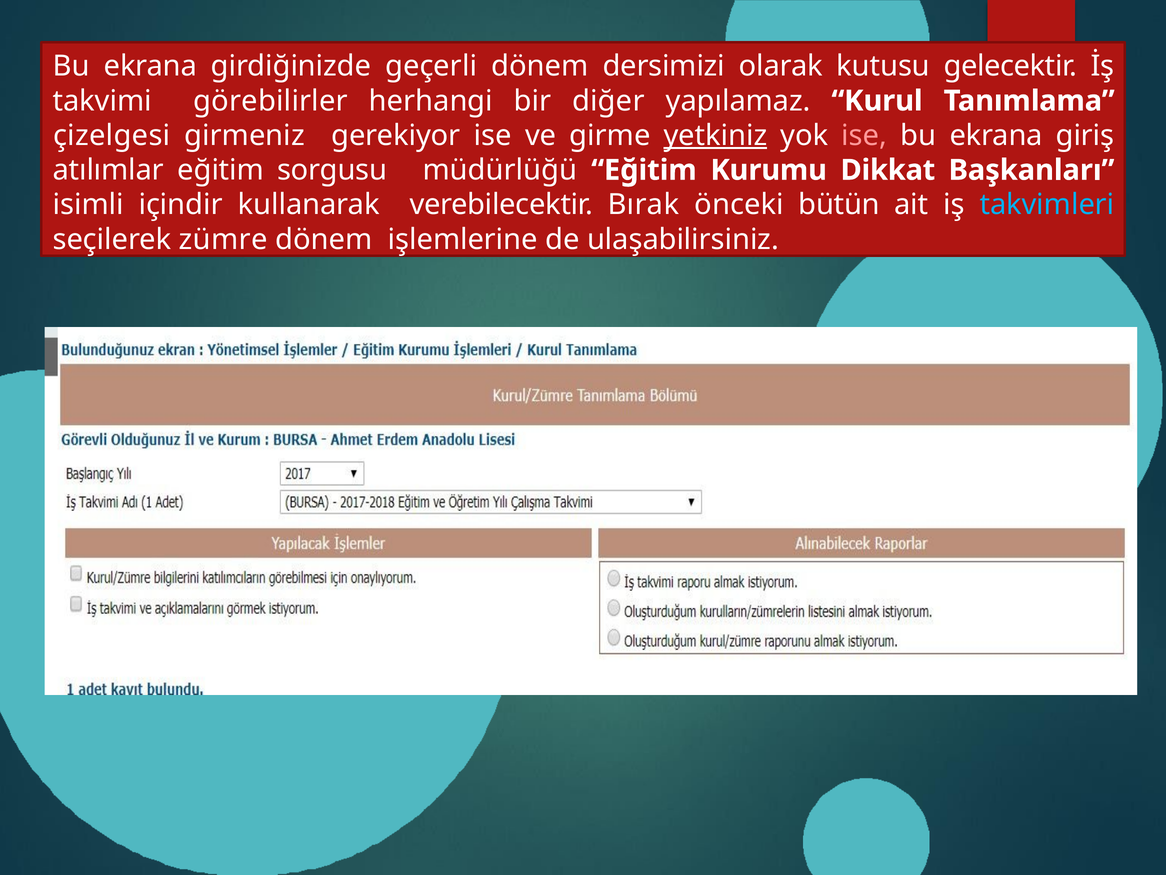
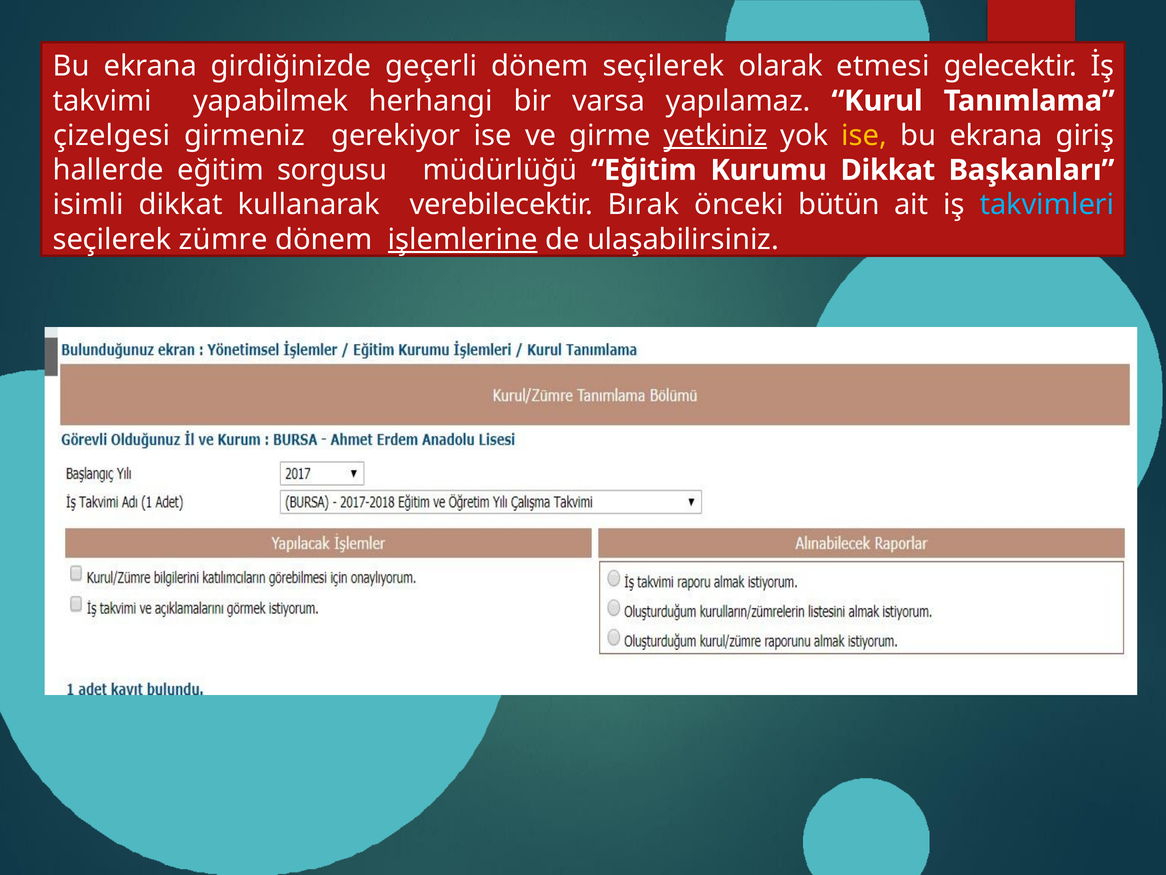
dönem dersimizi: dersimizi -> seçilerek (664, 66)
kutusu: kutusu -> etmesi (883, 66)
görebilirler: görebilirler -> yapabilmek (271, 101)
diğer: diğer -> varsa (609, 101)
ise colour: pink -> yellow (864, 135)
atılımlar: atılımlar -> hallerde (108, 170)
isimli içindir: içindir -> dikkat (181, 205)
işlemlerine underline: none -> present (463, 239)
